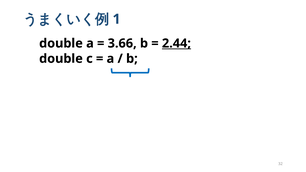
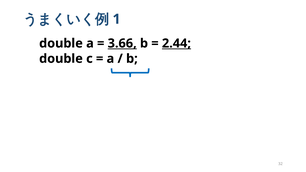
3.66 underline: none -> present (122, 43)
